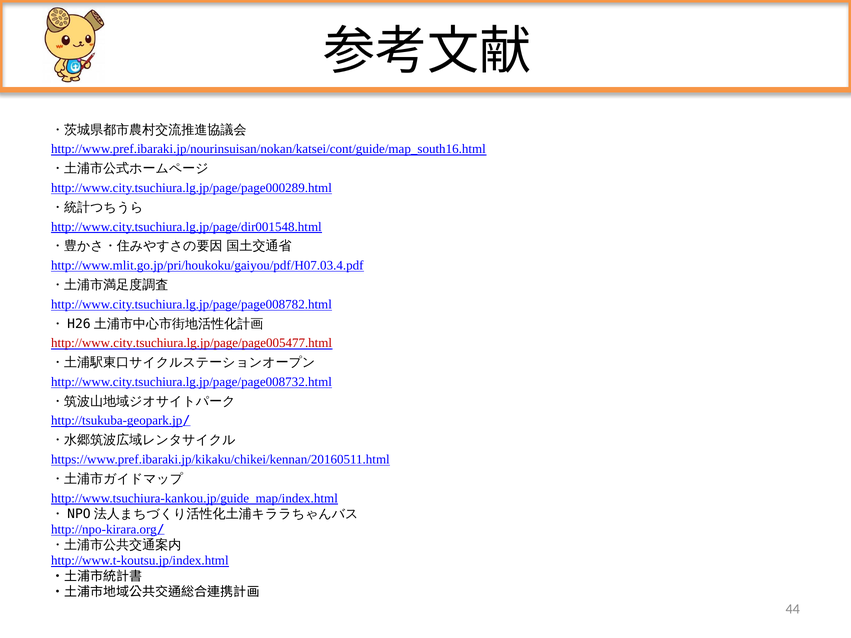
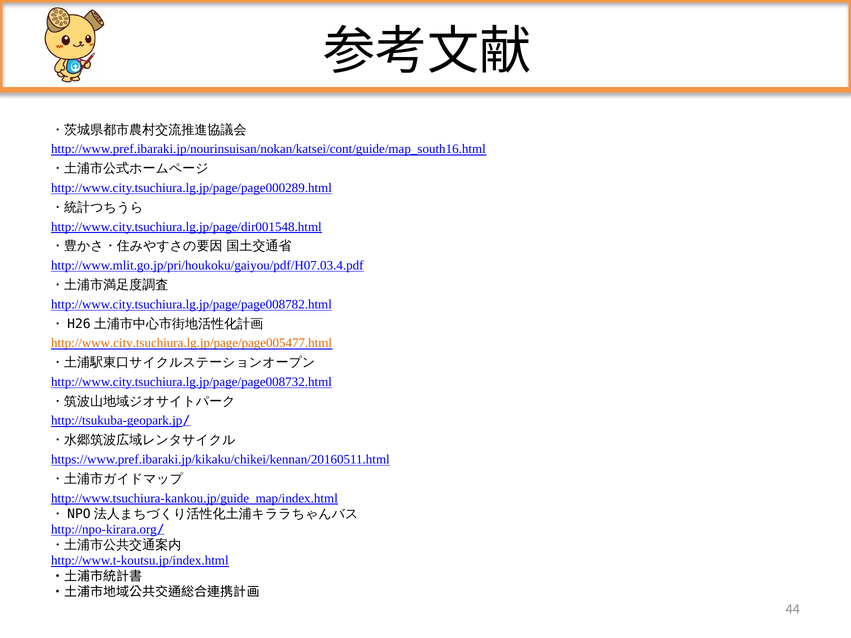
http://www.city.tsuchiura.lg.jp/page/page005477.html colour: red -> orange (192, 343)
